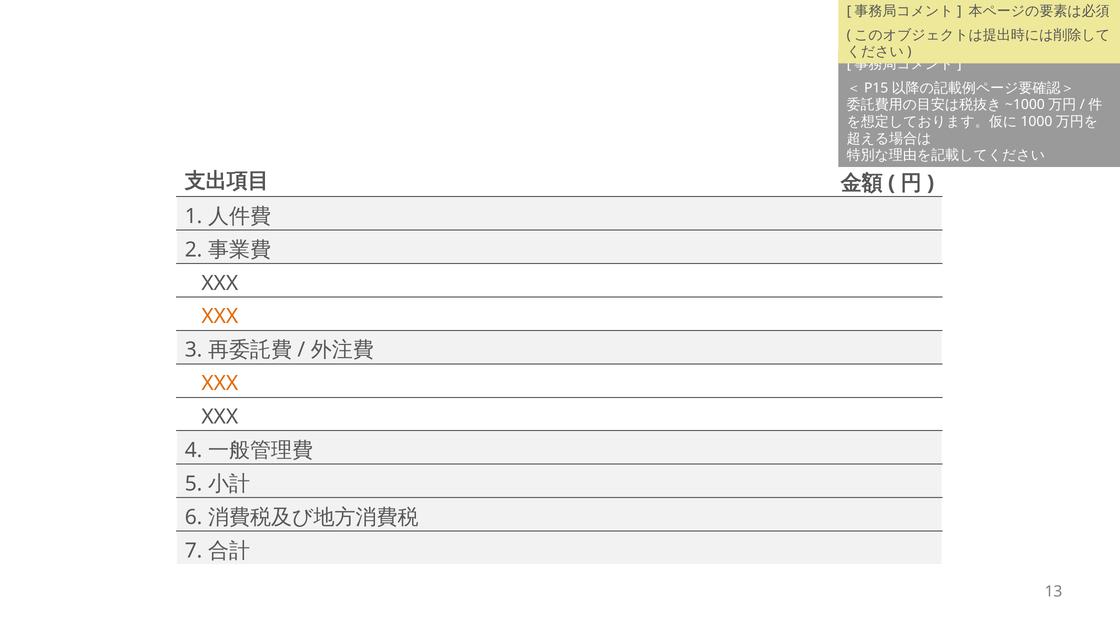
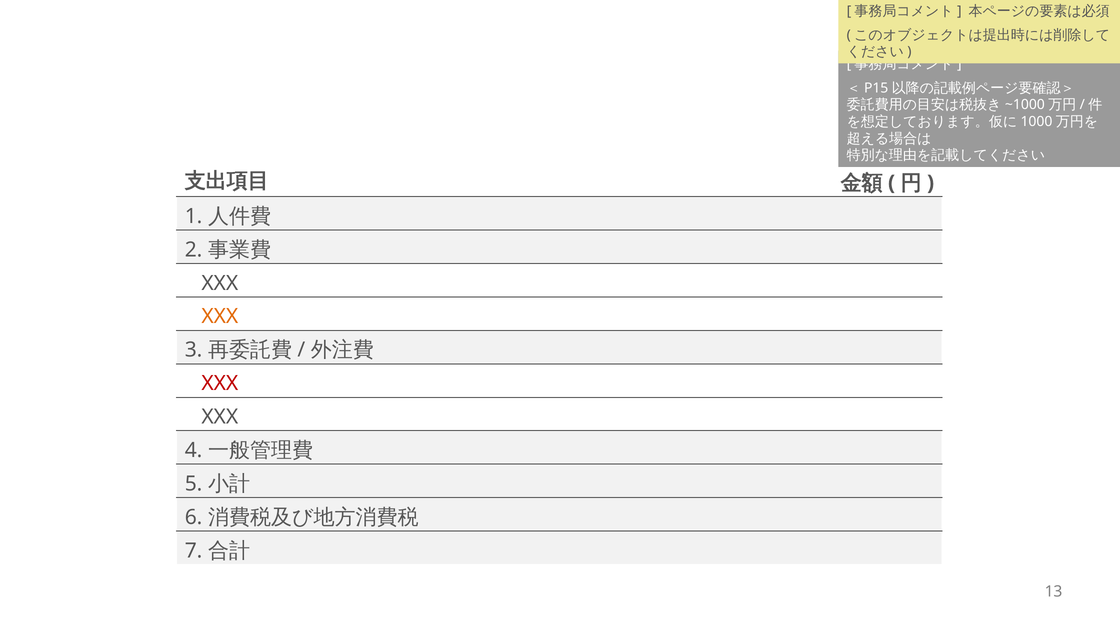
XXX colour: orange -> red (220, 383)
